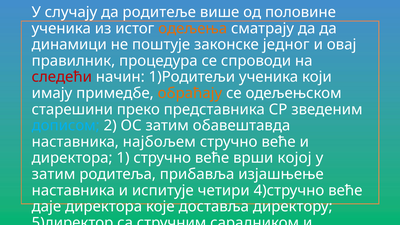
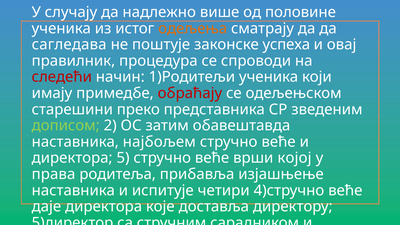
родитеље: родитеље -> надлежно (159, 12)
динамици: динамици -> сагледава (69, 45)
једног: једног -> успеха (286, 45)
обраћају colour: orange -> red (190, 93)
дописом colour: light blue -> light green (66, 126)
1: 1 -> 5 (123, 158)
затим: затим -> права (54, 174)
